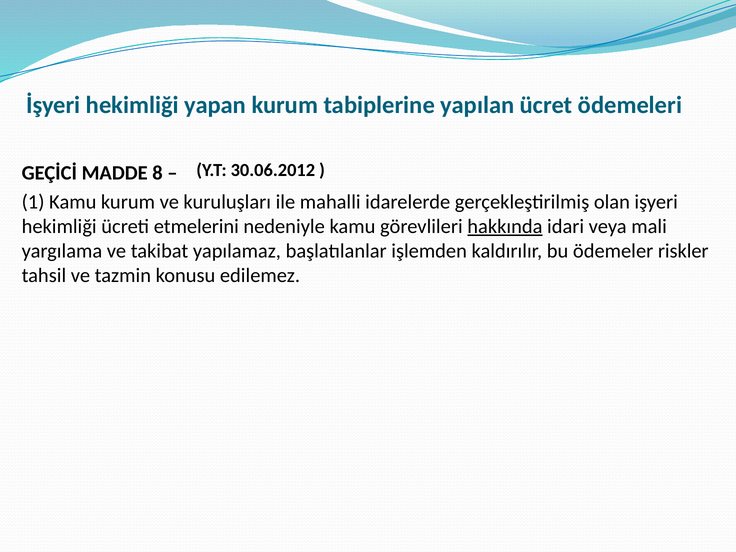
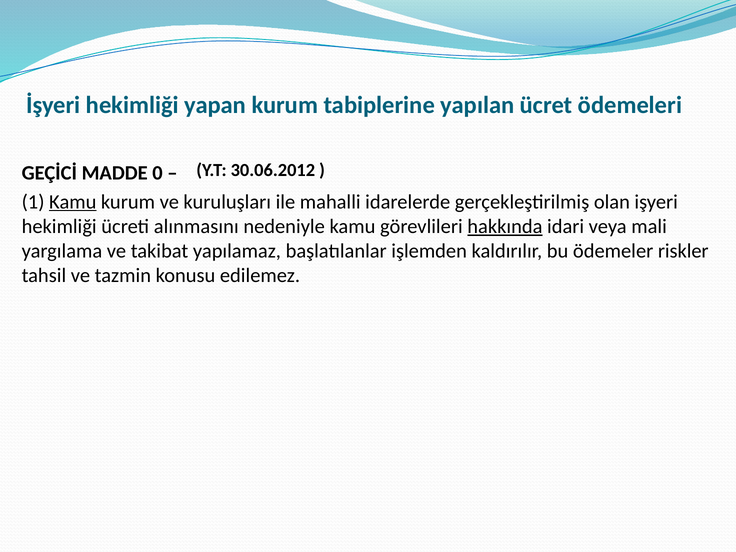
8: 8 -> 0 (157, 173)
Kamu underline: none -> present (73, 202)
etmelerini: etmelerini -> alınmasını (196, 226)
